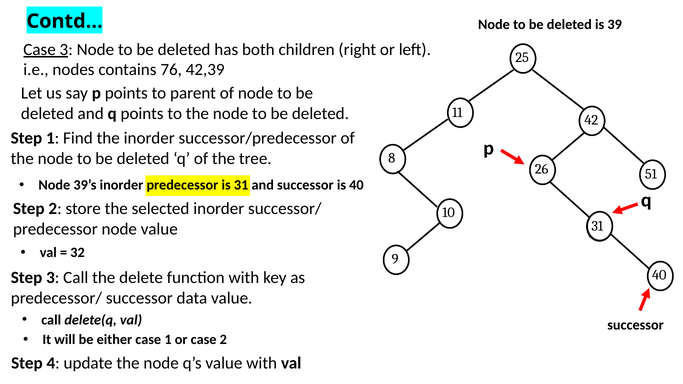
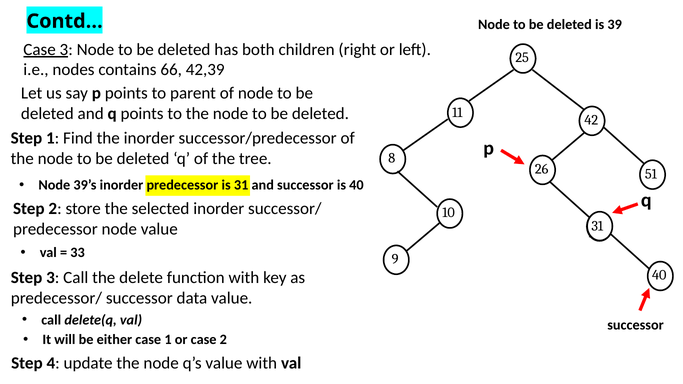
76: 76 -> 66 (171, 70)
32: 32 -> 33 (78, 253)
